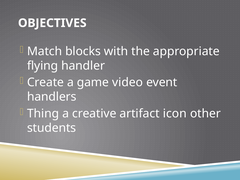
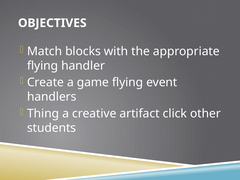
game video: video -> flying (128, 82)
icon: icon -> click (175, 114)
